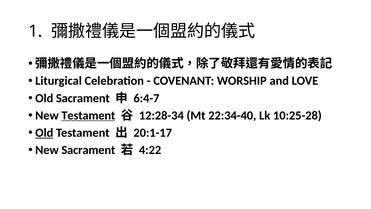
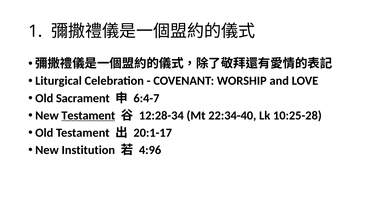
Old underline: present -> none (44, 132)
New Sacrament: Sacrament -> Institution (88, 150)
4:22: 4:22 -> 4:96 (150, 150)
